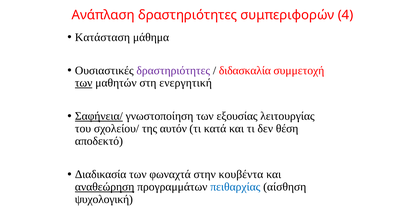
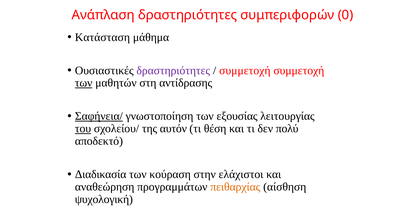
4: 4 -> 0 (346, 15)
διδασκαλία: διδασκαλία -> συμμετοχή (245, 71)
ενεργητική: ενεργητική -> αντίδρασης (186, 83)
του underline: none -> present (83, 129)
κατά: κατά -> θέση (215, 129)
θέση: θέση -> πολύ (287, 129)
φωναχτά: φωναχτά -> κούραση (170, 175)
κουβέντα: κουβέντα -> ελάχιστοι (241, 175)
αναθεώρηση underline: present -> none (105, 187)
πειθαρχίας colour: blue -> orange (235, 187)
